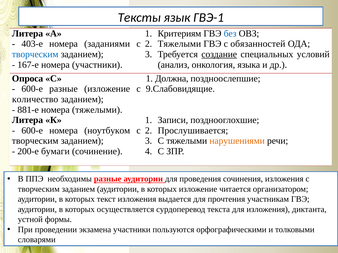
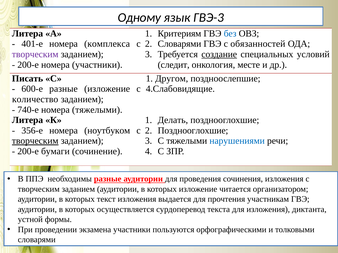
Тексты: Тексты -> Одному (139, 17)
ГВЭ-1: ГВЭ-1 -> ГВЭ-3 (209, 17)
403-е: 403-е -> 401-е (32, 44)
заданиями: заданиями -> комплекса (107, 44)
Тяжелыми: Тяжелыми -> Словарями (179, 44)
творческим colour: blue -> purple (35, 54)
167-е: 167-е -> 200-е (28, 65)
анализ: анализ -> следит (174, 65)
языка: языка -> месте (249, 65)
Опроса: Опроса -> Писать (27, 79)
Должна: Должна -> Другом (172, 79)
9.Слабовидящие: 9.Слабовидящие -> 4.Слабовидящие (180, 89)
881-е: 881-е -> 740-е (28, 110)
Записи: Записи -> Делать (173, 120)
600-е: 600-е -> 356-е (32, 131)
Прослушивается: Прослушивается -> Позднооглохшие (193, 131)
творческим underline: none -> present (35, 141)
нарушениями colour: orange -> blue (237, 141)
